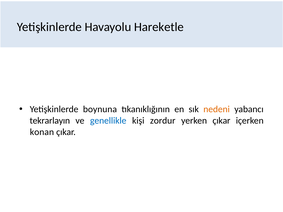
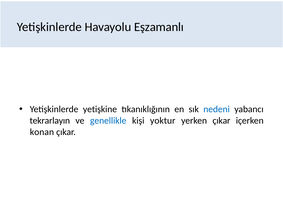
Hareketle: Hareketle -> Eşzamanlı (159, 27)
boynuna: boynuna -> yetişkine (100, 109)
nedeni colour: orange -> blue (217, 109)
zordur: zordur -> yoktur (163, 121)
